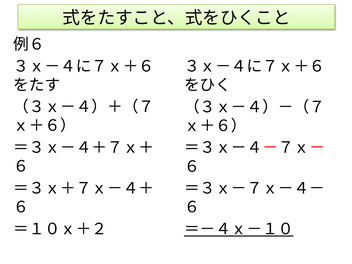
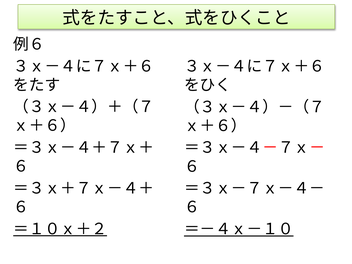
＝１０ｘ＋２ underline: none -> present (60, 229)
